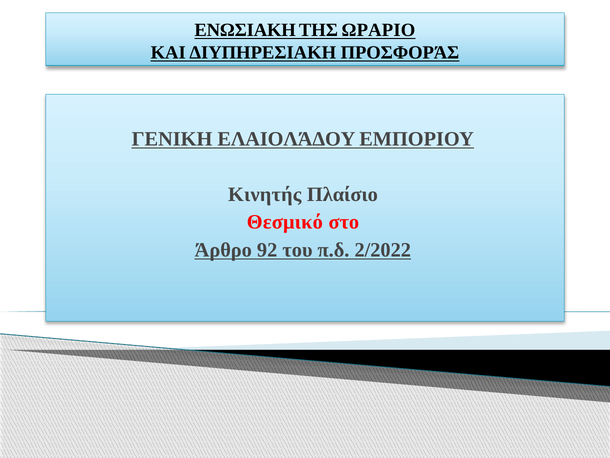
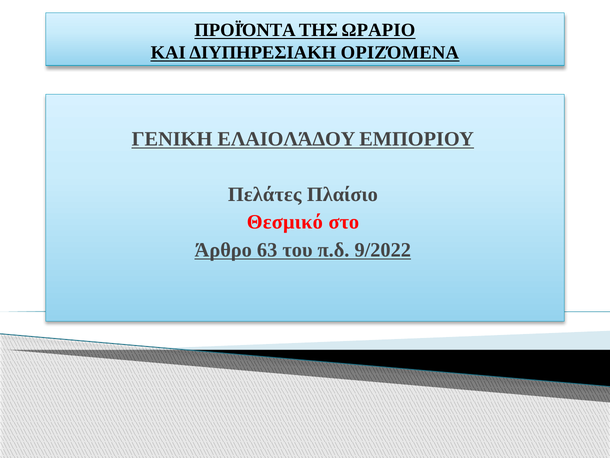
ΕΝΩΣΙΑΚΗ: ΕΝΩΣΙΑΚΗ -> ΠΡΟΪΌΝΤΑ (245, 30)
ΠΡΟΣΦΟΡΆΣ: ΠΡΟΣΦΟΡΆΣ -> ΟΡΙΖΌΜΕΝΑ (400, 53)
Κινητής: Κινητής -> Πελάτες (265, 194)
92: 92 -> 63 (267, 250)
2/2022: 2/2022 -> 9/2022 (383, 250)
